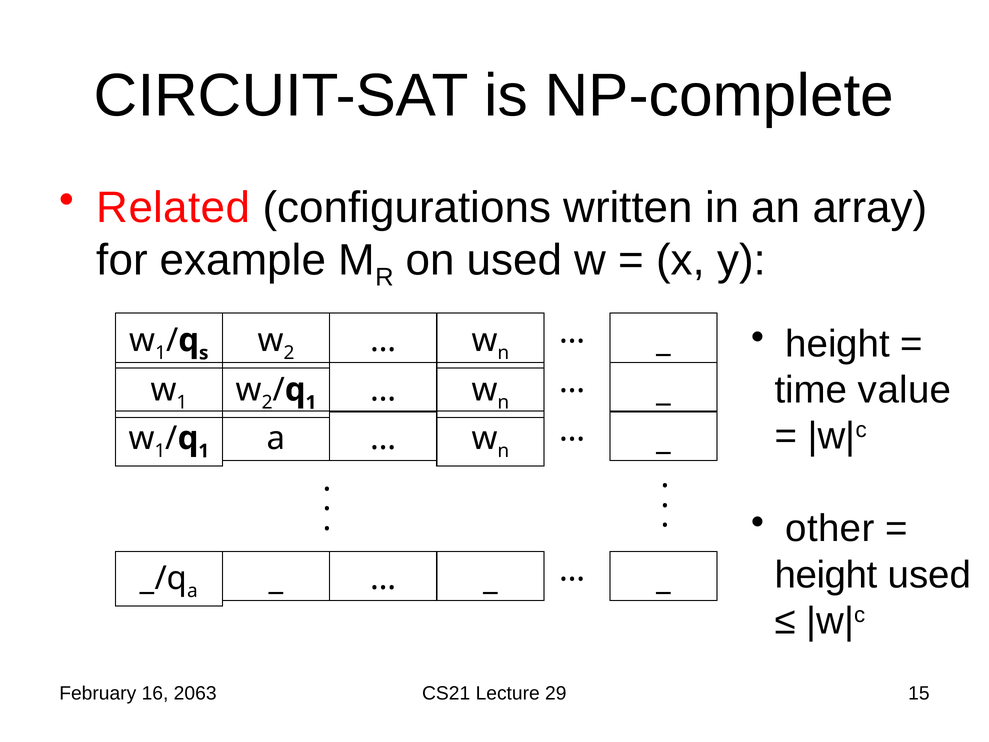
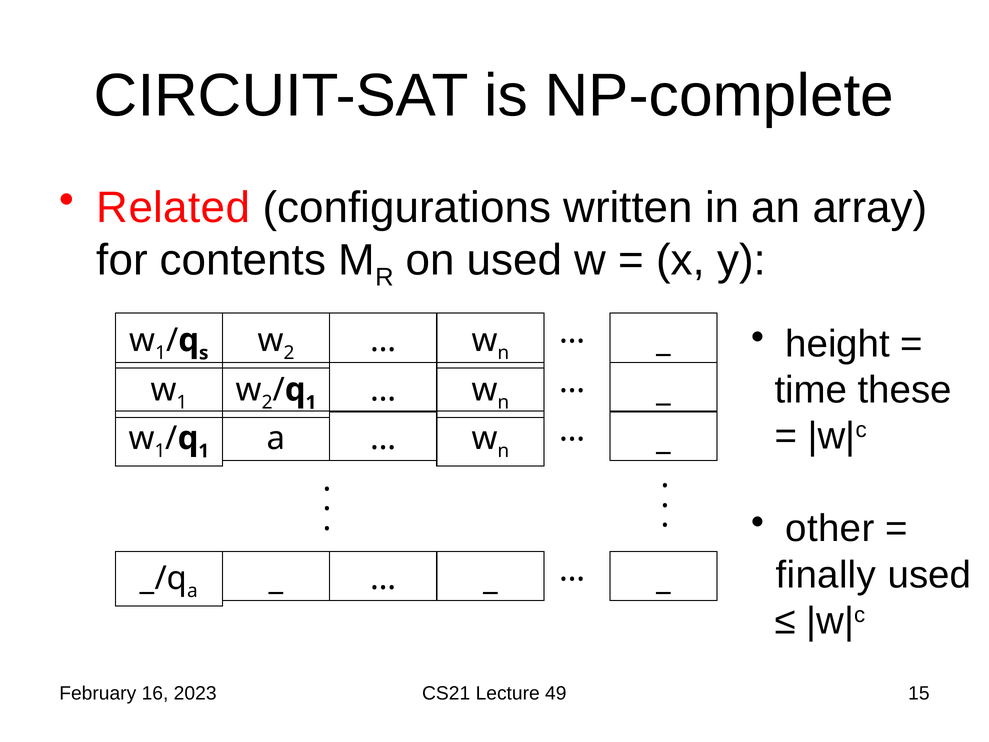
example: example -> contents (243, 260)
value: value -> these (905, 390)
height: height -> finally (826, 575)
2063: 2063 -> 2023 (195, 693)
29: 29 -> 49 (556, 693)
